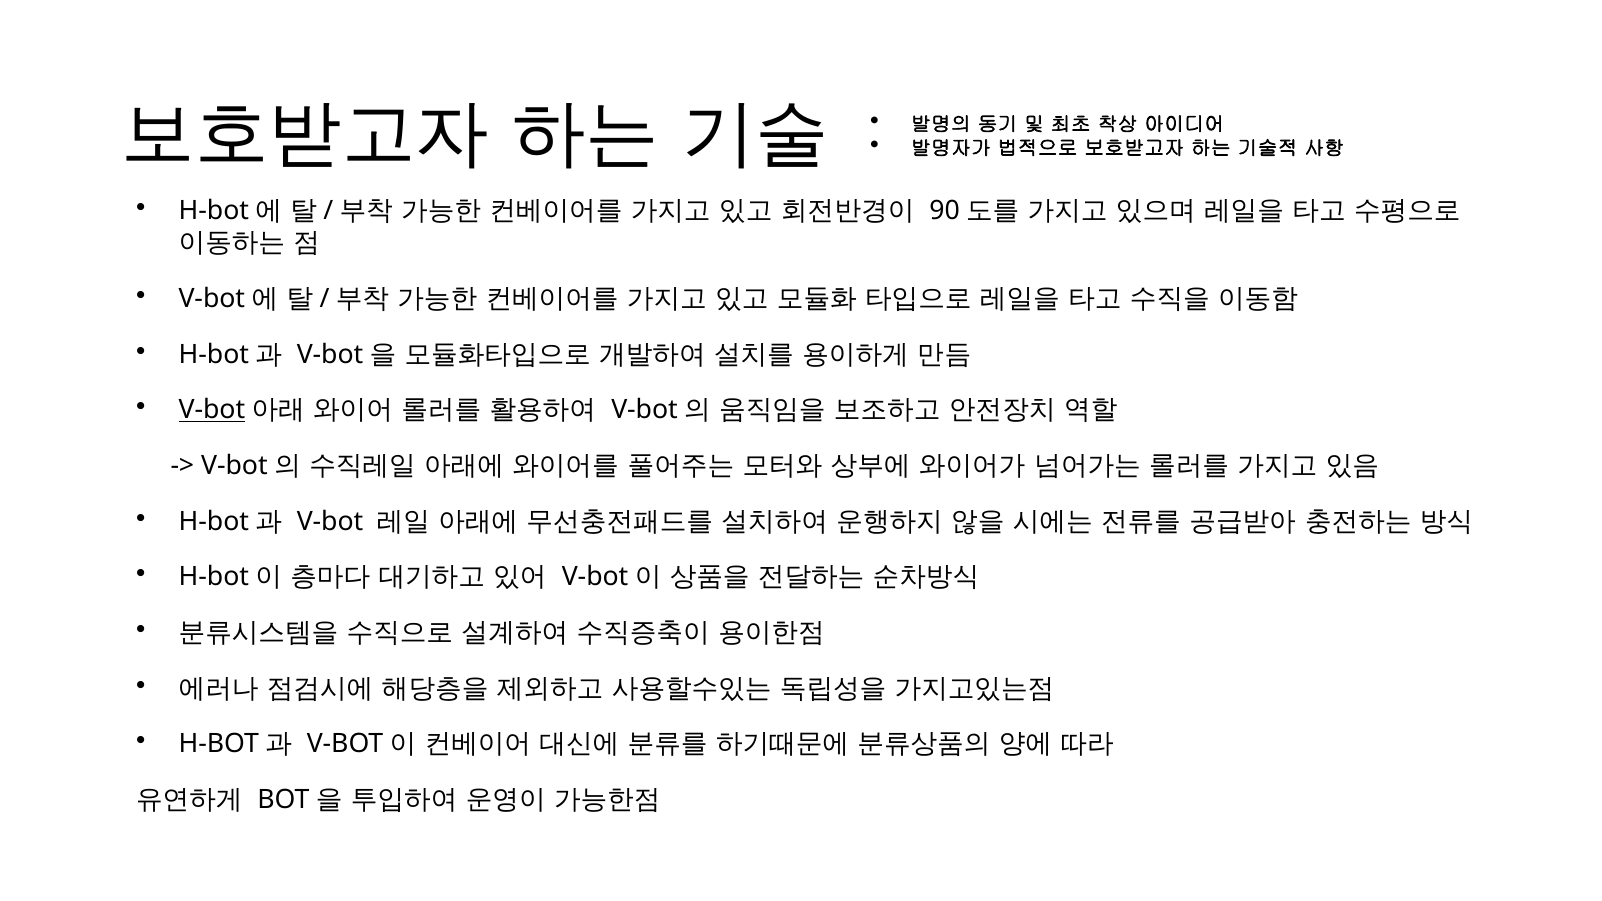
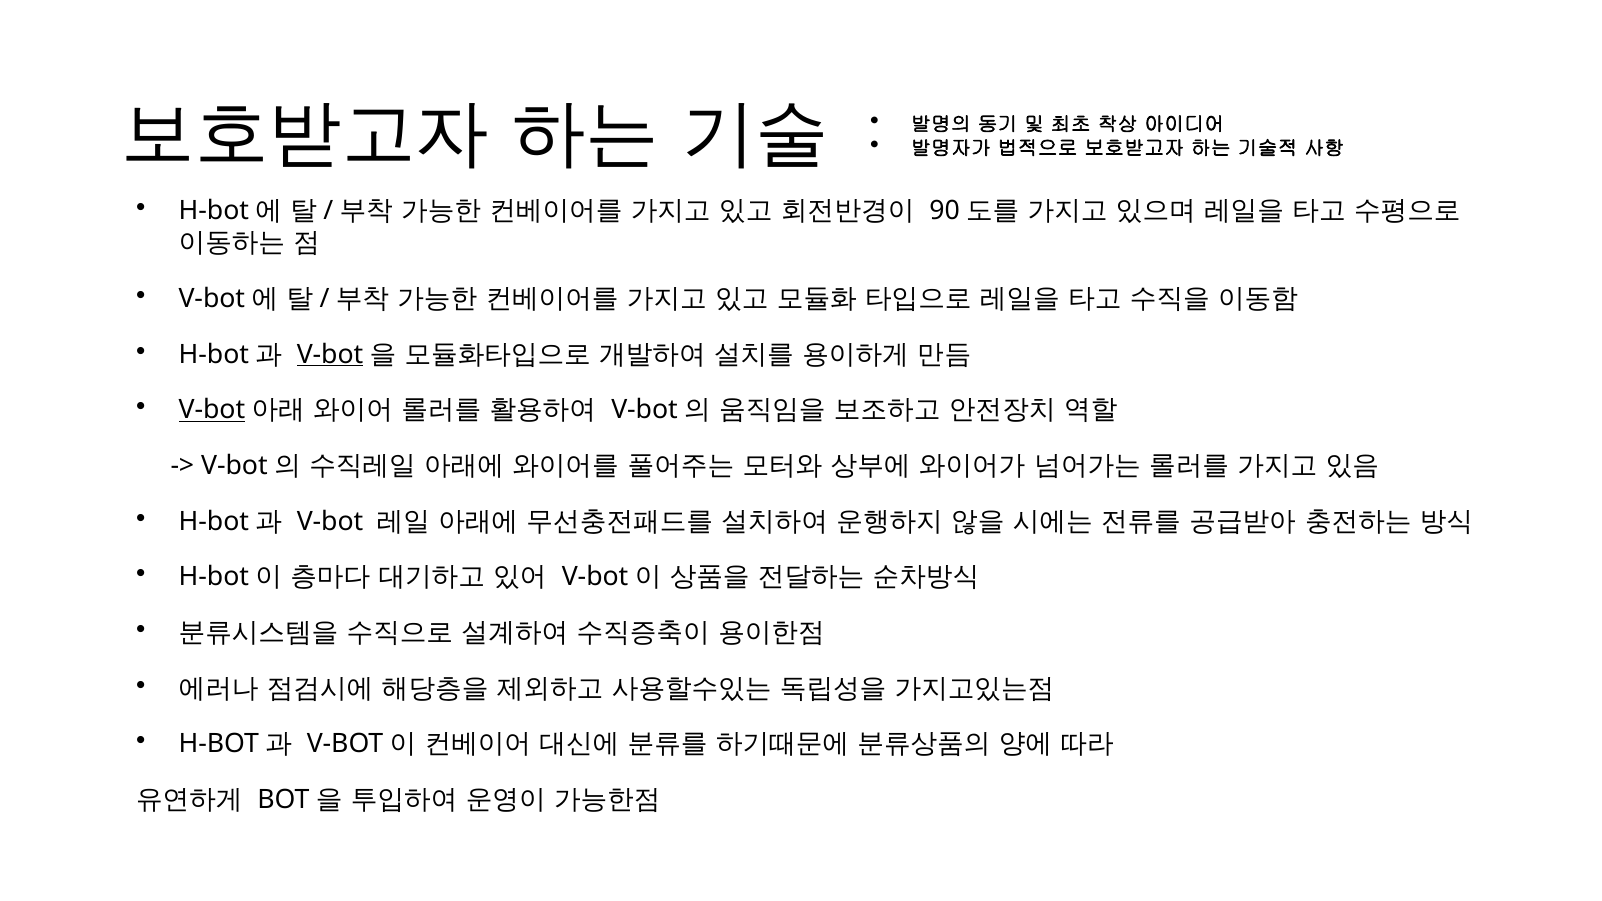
V-bot underline: none -> present (330, 354)
